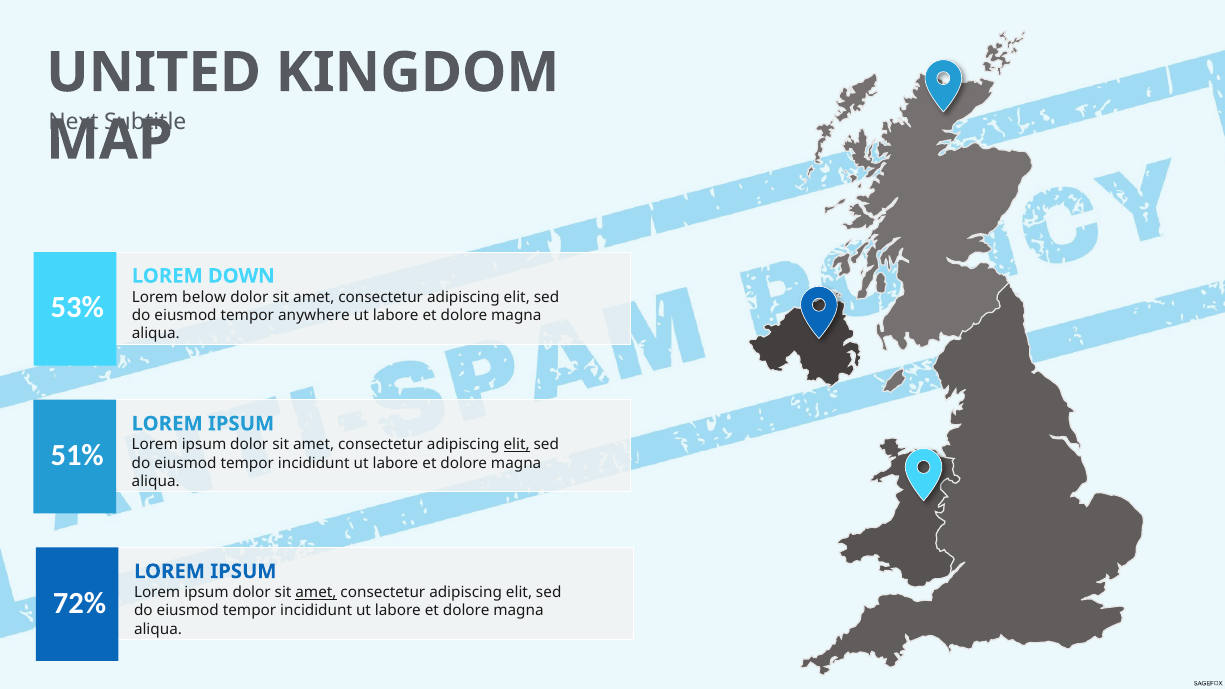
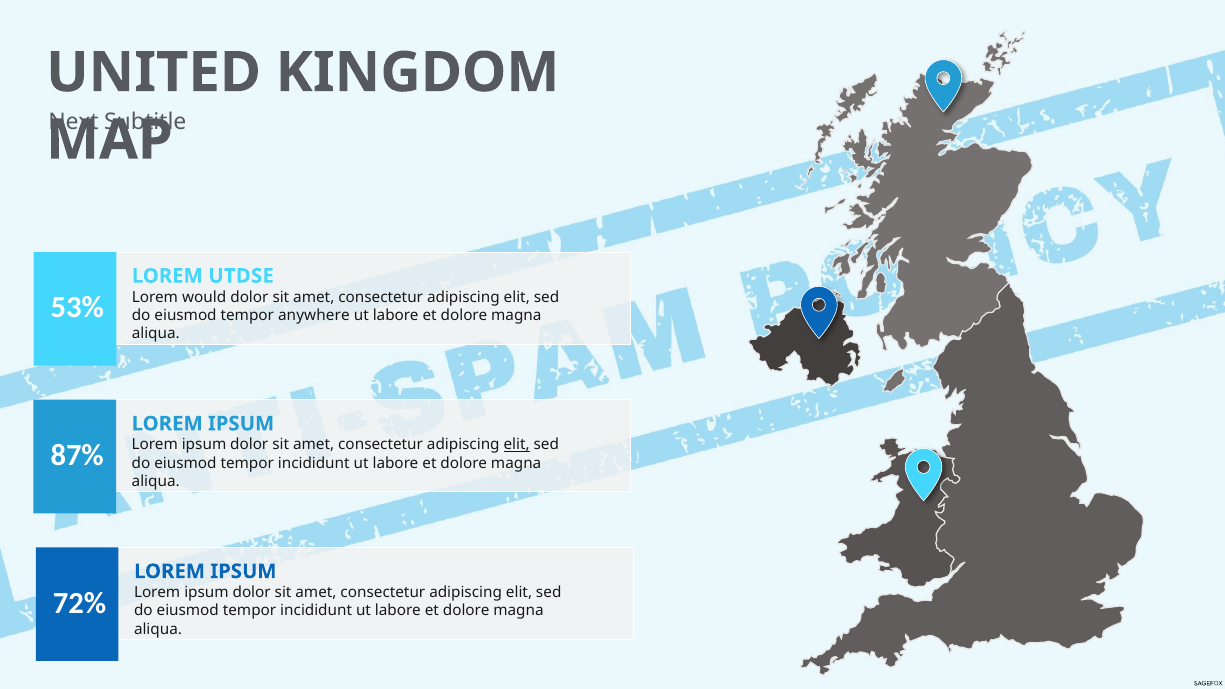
DOWN: DOWN -> UTDSE (241, 276)
below: below -> would (204, 297)
51%: 51% -> 87% (77, 456)
amet underline: present -> none (316, 592)
